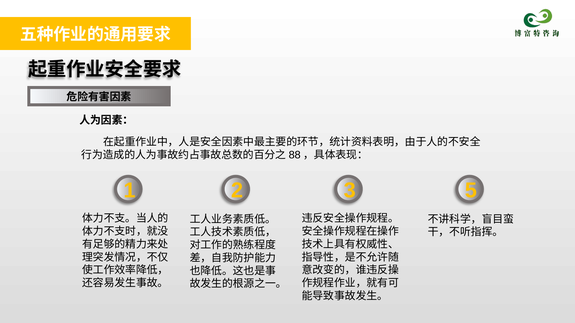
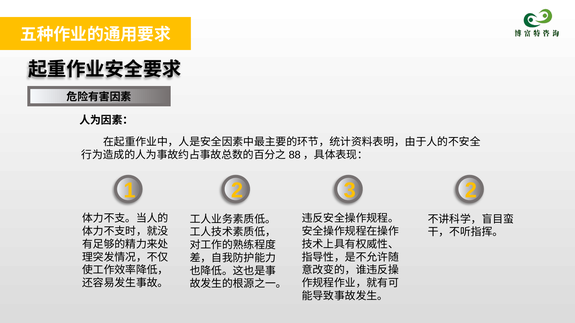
2 5: 5 -> 2 (471, 191)
